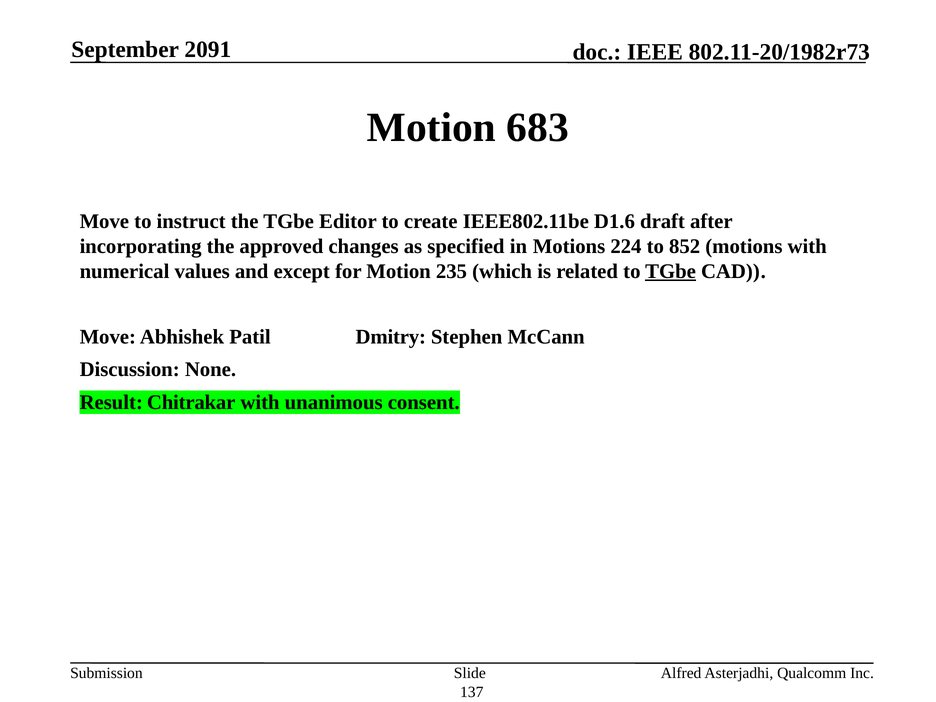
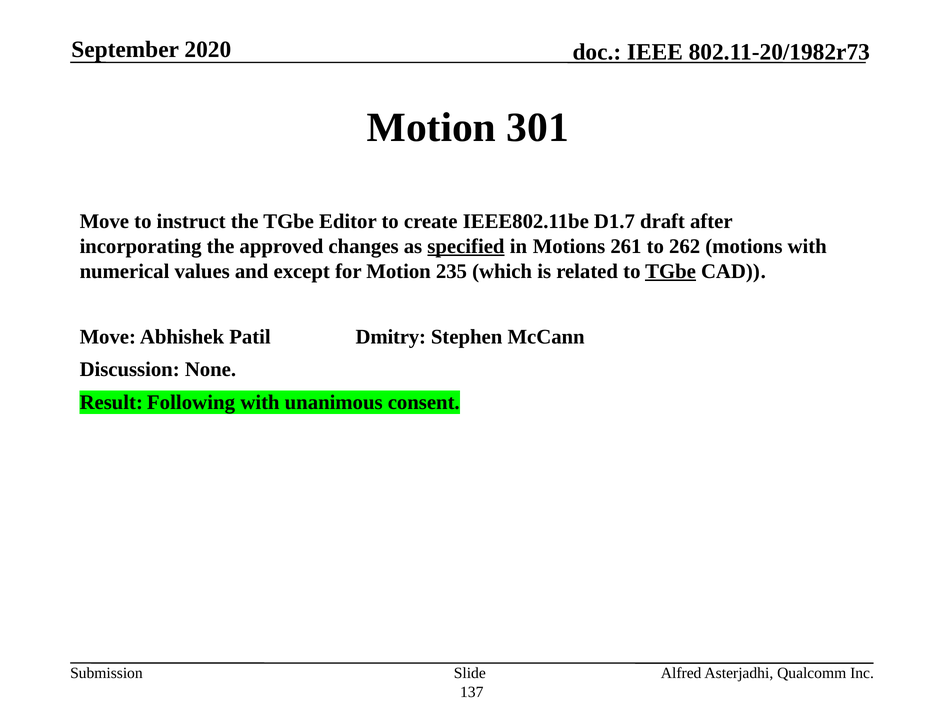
2091: 2091 -> 2020 (208, 50)
683: 683 -> 301 (538, 128)
D1.6: D1.6 -> D1.7 (614, 221)
specified underline: none -> present (466, 246)
224: 224 -> 261 (626, 246)
852: 852 -> 262 (685, 246)
Chitrakar: Chitrakar -> Following (191, 402)
